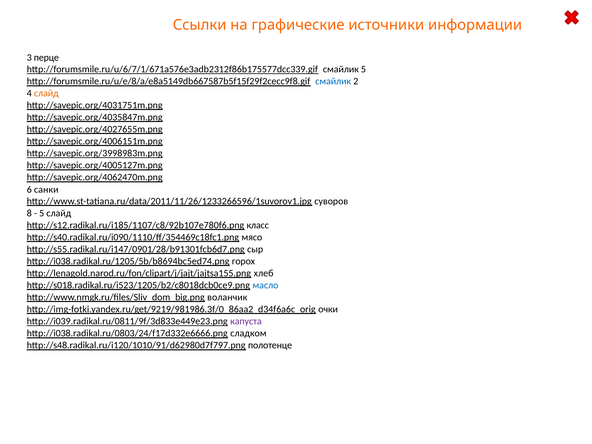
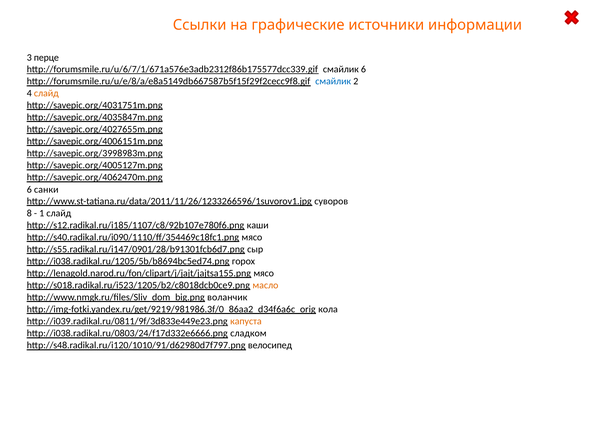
смайлик 5: 5 -> 6 (363, 69)
5: 5 -> 1 (42, 213)
класс: класс -> каши (258, 225)
http://lenagold.narod.ru/fon/clipart/j/jajt/jajtsa155.png хлеб: хлеб -> мясо (264, 273)
масло colour: blue -> orange (265, 285)
очки: очки -> кола (328, 309)
капуста colour: purple -> orange (246, 321)
полотенце: полотенце -> велосипед (270, 345)
